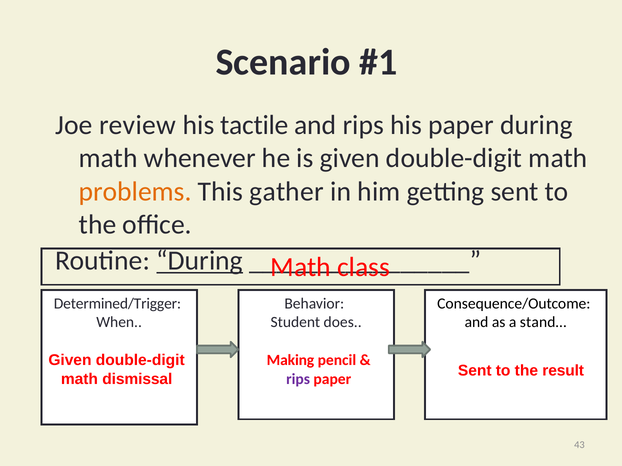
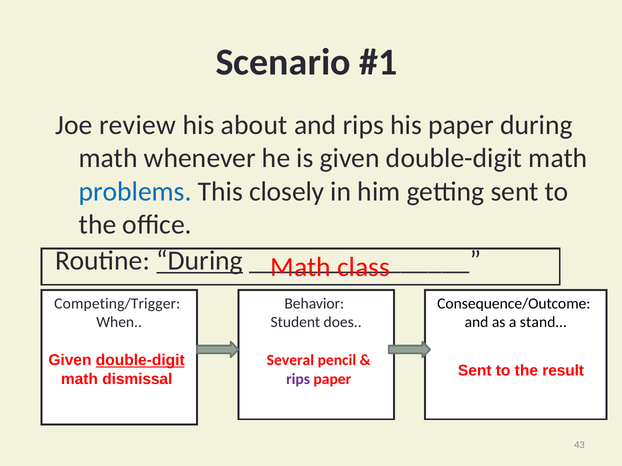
tactile: tactile -> about (254, 125)
problems colour: orange -> blue (135, 192)
gather: gather -> closely (287, 192)
Determined/Trigger: Determined/Trigger -> Competing/Trigger (117, 304)
double-digit underline: none -> present (140, 361)
Making: Making -> Several (290, 361)
